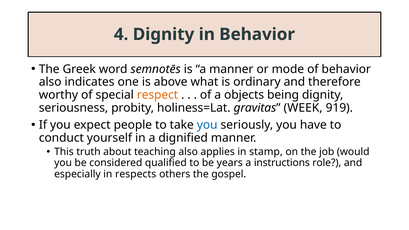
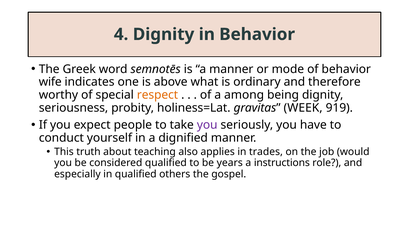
also: also -> wife (50, 82)
objects: objects -> among (244, 95)
you colour: blue -> purple (207, 125)
stamp: stamp -> trades (266, 152)
in respects: respects -> qualified (136, 174)
